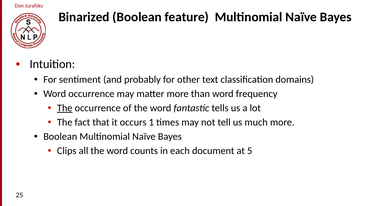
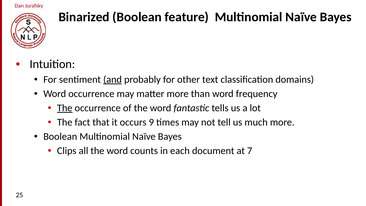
and underline: none -> present (113, 79)
1: 1 -> 9 (151, 122)
5: 5 -> 7 (250, 151)
